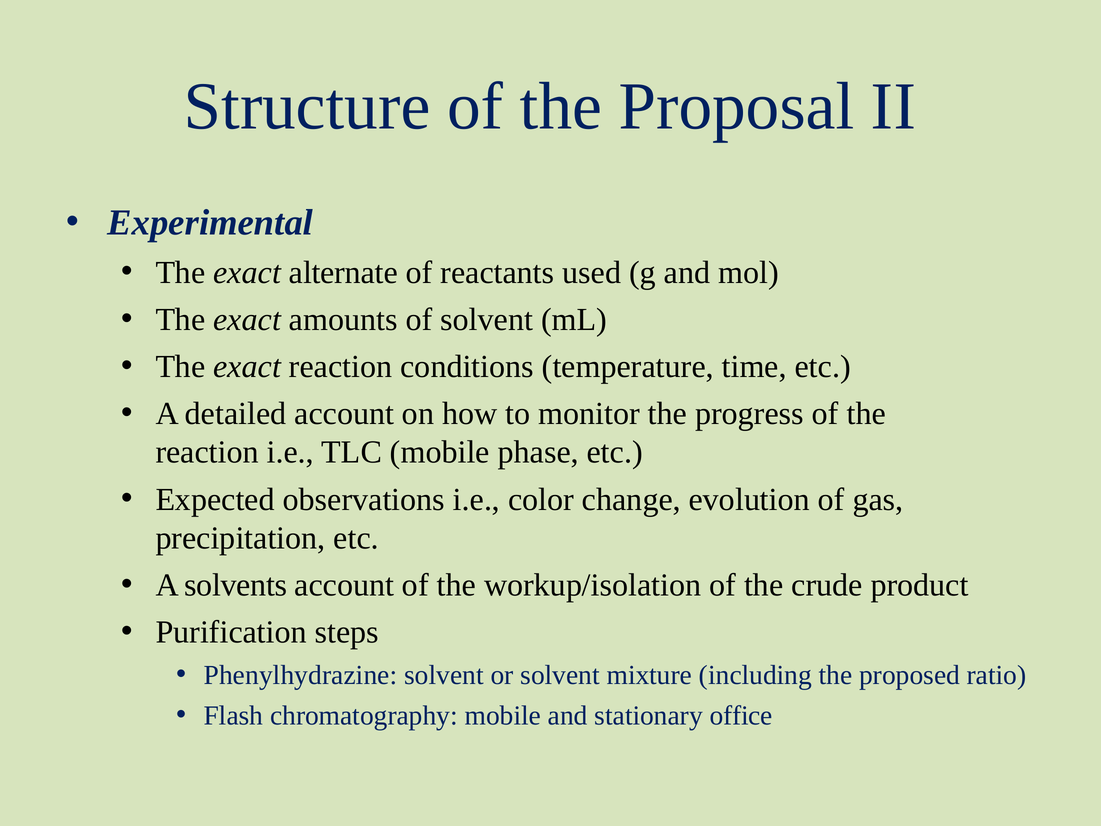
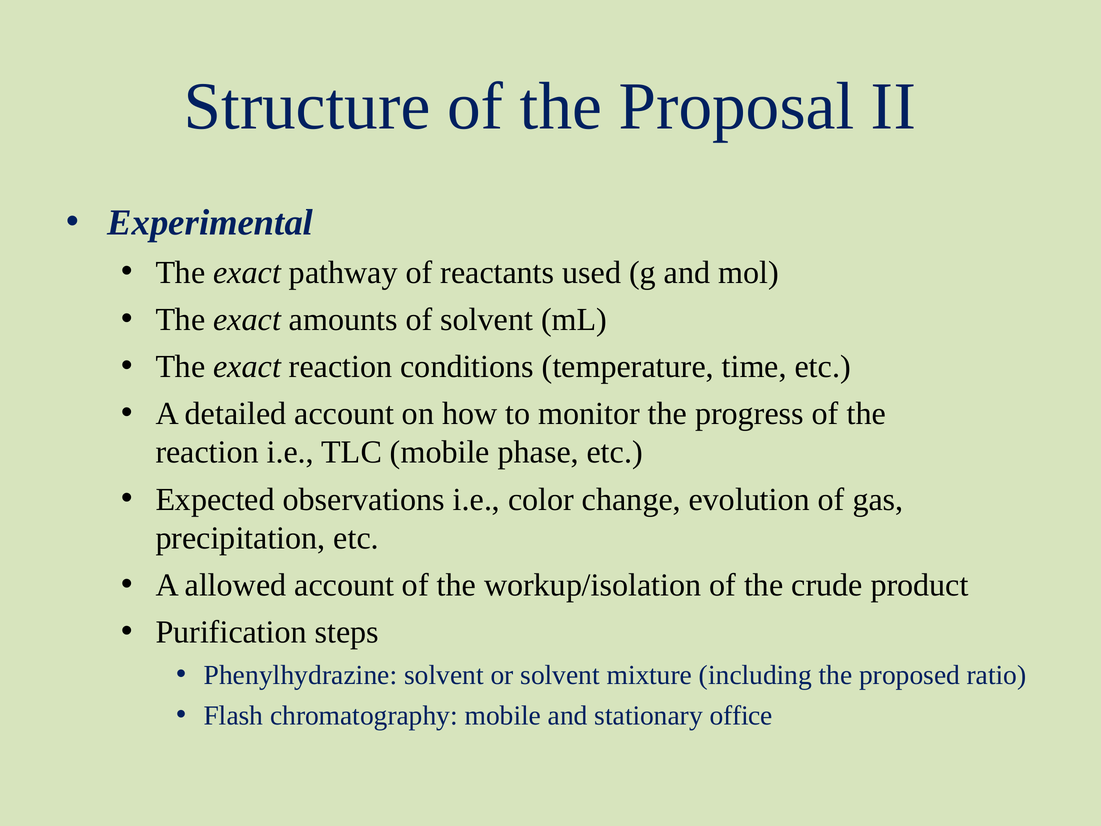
alternate: alternate -> pathway (343, 272)
solvents: solvents -> allowed (236, 585)
